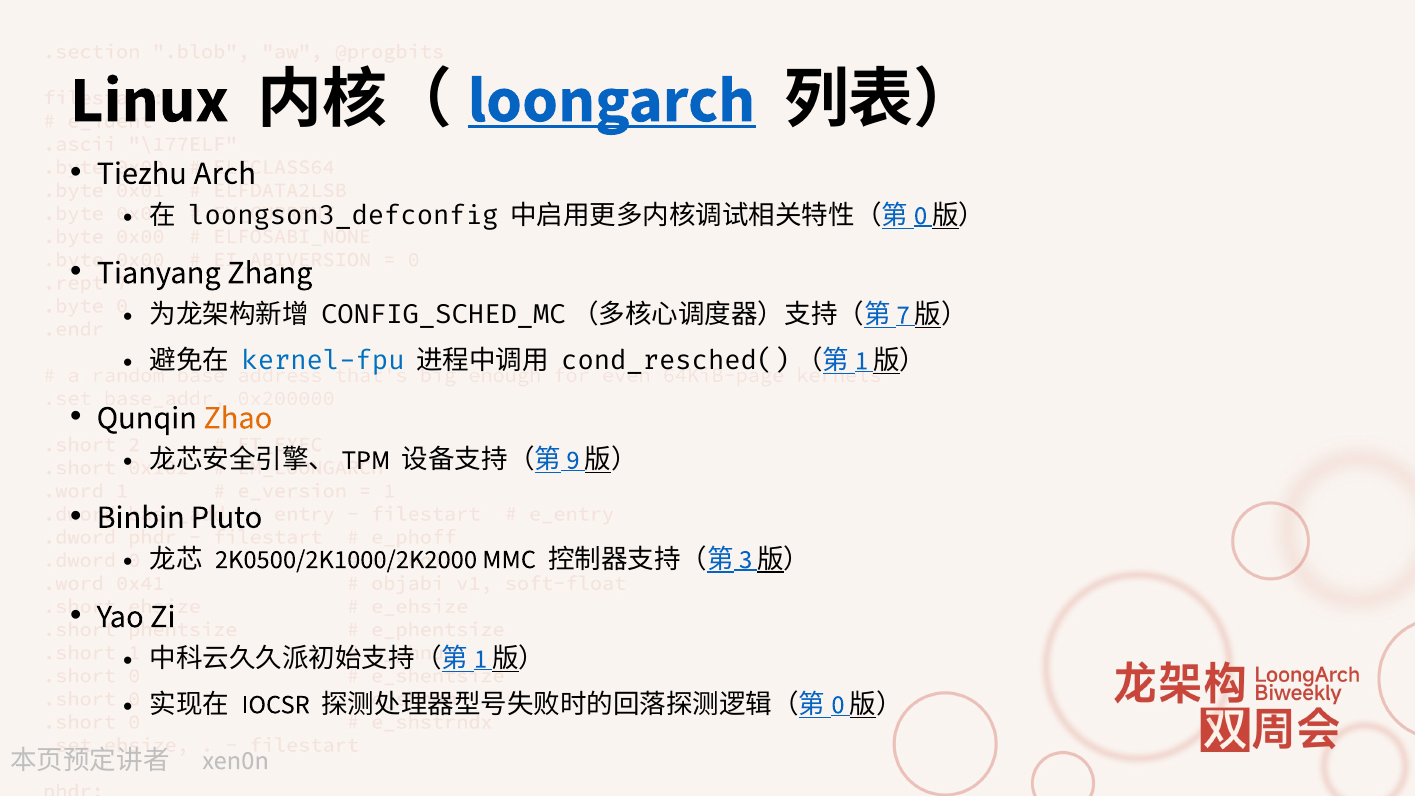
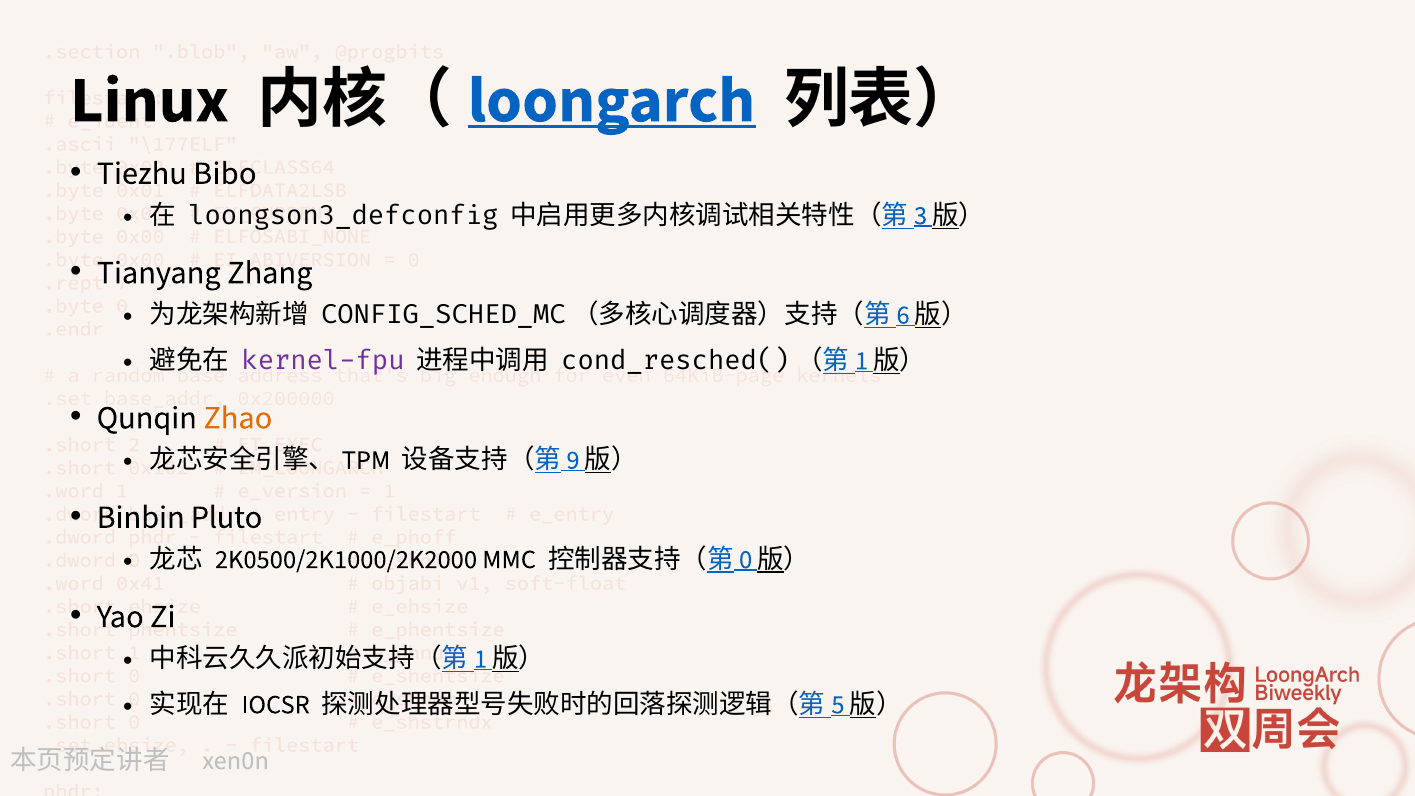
Arch: Arch -> Bibo (225, 173)
0: 0 -> 3 (921, 215)
7: 7 -> 6 (903, 315)
kernel-fpu colour: blue -> purple (323, 361)
3: 3 -> 0 (746, 559)
0: 0 -> 5 (838, 705)
